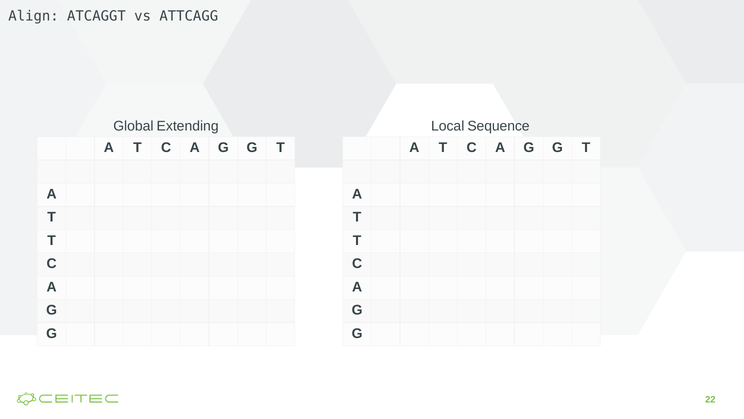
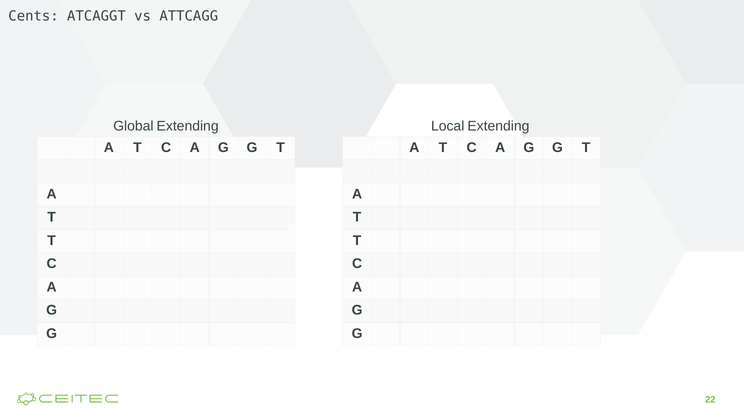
Align: Align -> Cents (34, 16)
Local Sequence: Sequence -> Extending (498, 126)
